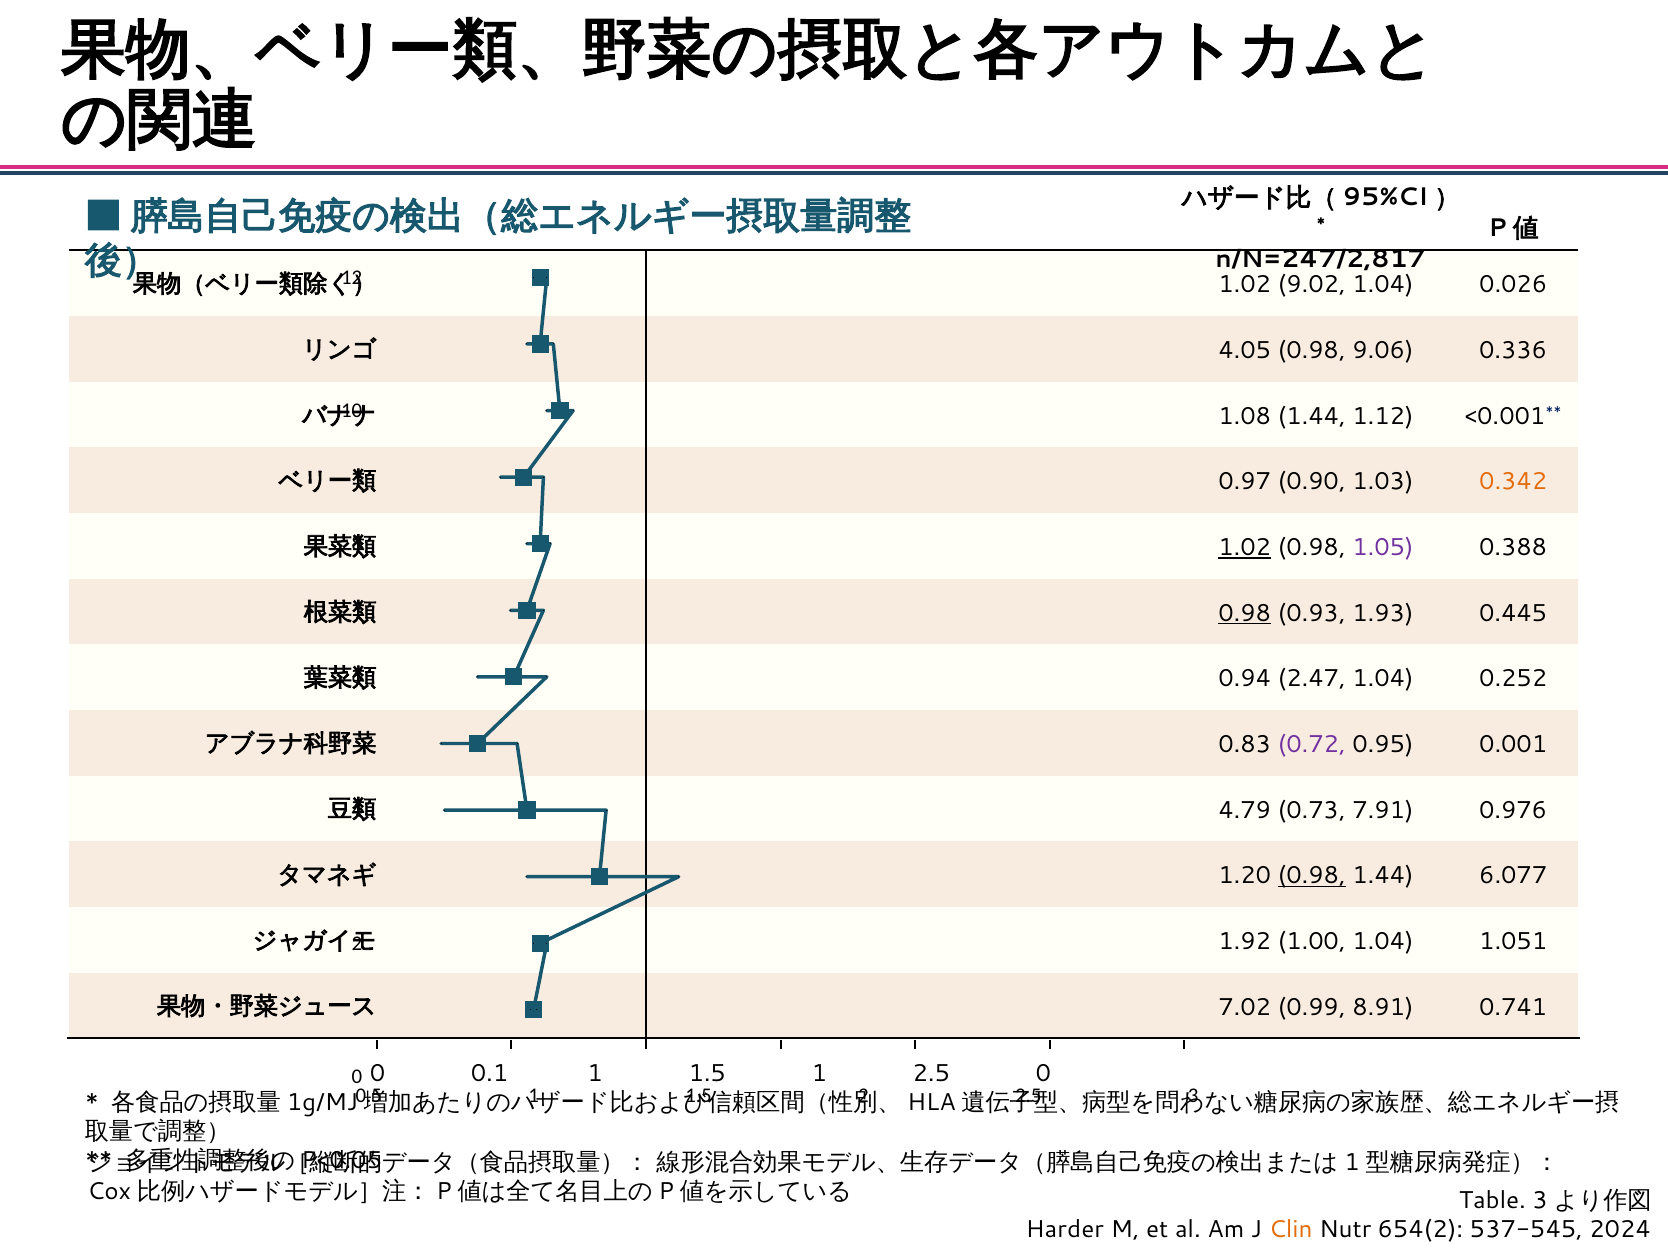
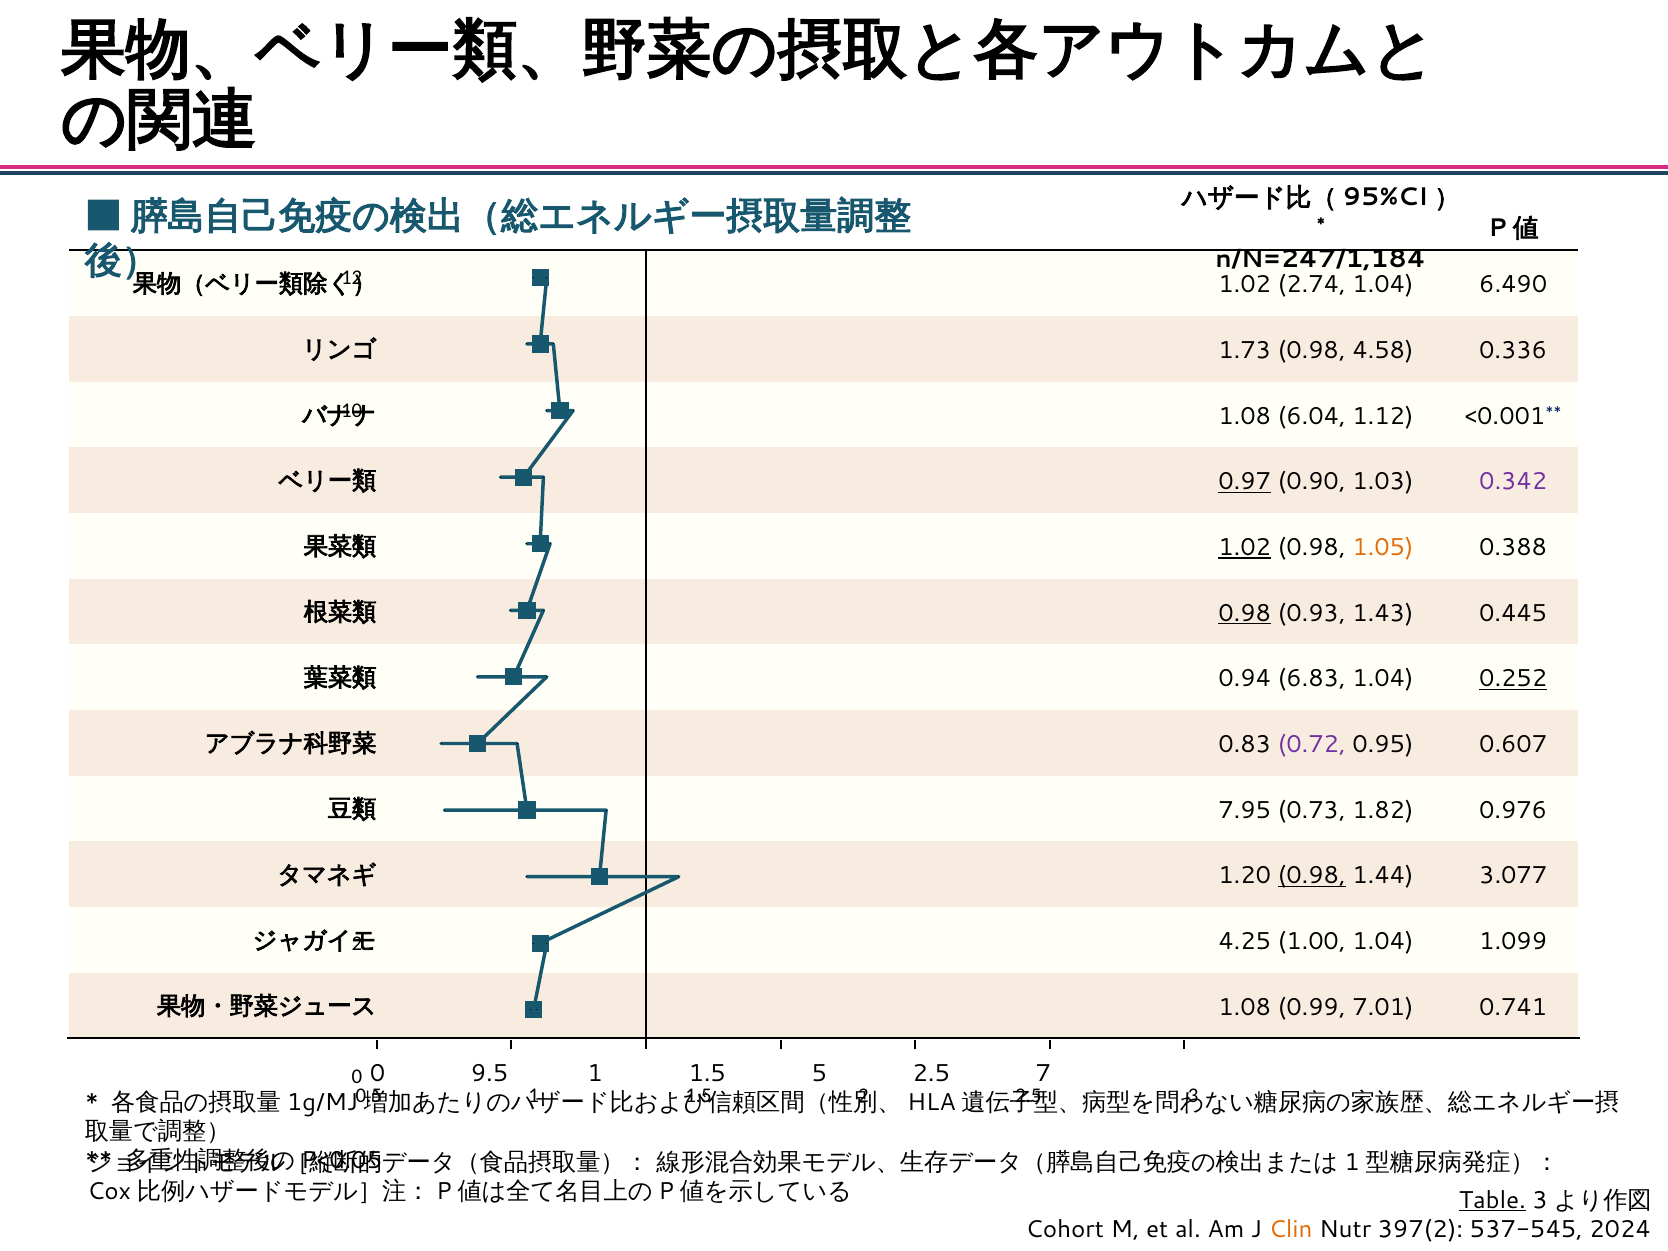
n/N=247/2,817: n/N=247/2,817 -> n/N=247/1,184 (1321, 259)
9.02: 9.02 -> 2.74 (1312, 285)
0.026: 0.026 -> 6.490 (1513, 285)
4.05: 4.05 -> 1.73 (1245, 351)
9.06: 9.06 -> 4.58 (1383, 351)
1.08 1.44: 1.44 -> 6.04 (1312, 416)
0.97 underline: none -> present (1245, 482)
0.342 colour: orange -> purple (1513, 482)
1.05 colour: purple -> orange (1383, 548)
1.93: 1.93 -> 1.43 (1383, 613)
2.47: 2.47 -> 6.83 (1312, 679)
0.252 underline: none -> present (1513, 679)
0.001: 0.001 -> 0.607 (1513, 745)
4.79: 4.79 -> 7.95 (1245, 810)
7.91: 7.91 -> 1.82 (1383, 810)
6.077: 6.077 -> 3.077 (1513, 876)
1.92: 1.92 -> 4.25 (1245, 942)
1.051: 1.051 -> 1.099 (1513, 942)
7.02: 7.02 -> 1.08 (1245, 1007)
8.91: 8.91 -> 7.01 (1383, 1007)
0.1: 0.1 -> 9.5 (490, 1073)
1.5 1: 1 -> 5 (819, 1073)
2.5 0: 0 -> 7 (1043, 1073)
Table underline: none -> present (1492, 1200)
Harder: Harder -> Cohort (1065, 1230)
654(2: 654(2 -> 397(2 (1420, 1230)
